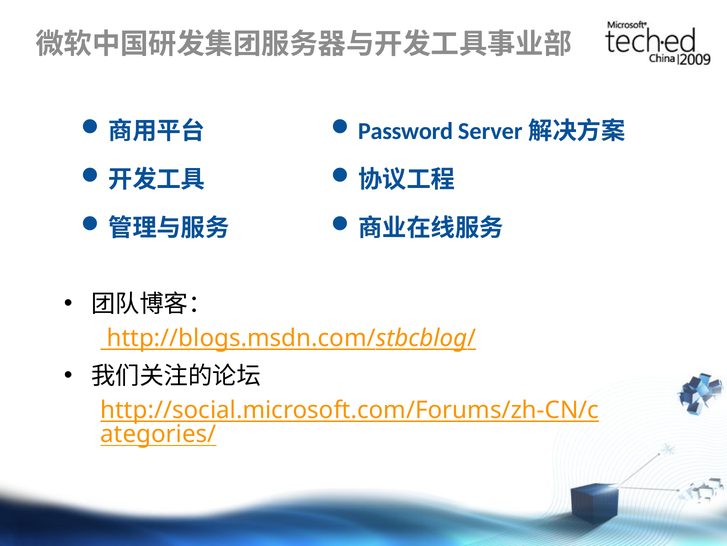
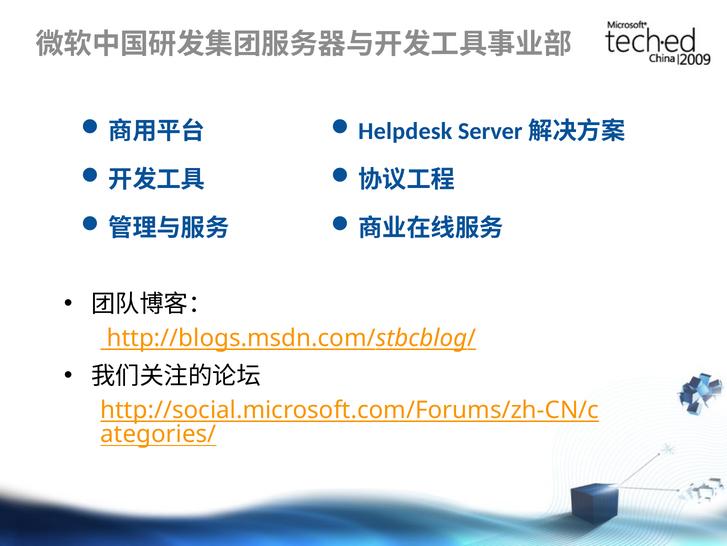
Password: Password -> Helpdesk (405, 131)
